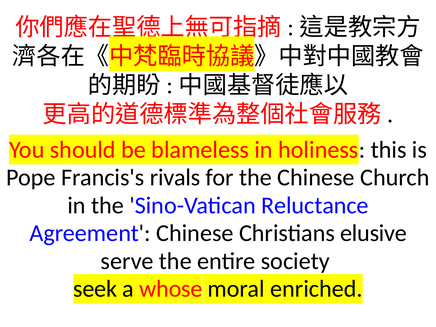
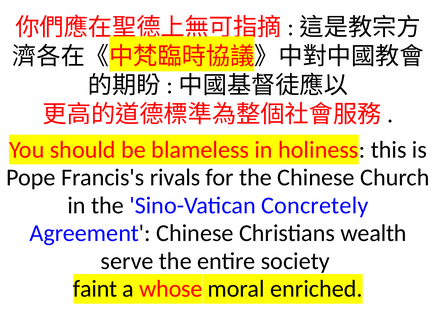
Reluctance: Reluctance -> Concretely (315, 205)
elusive: elusive -> wealth (374, 233)
seek: seek -> faint (95, 289)
